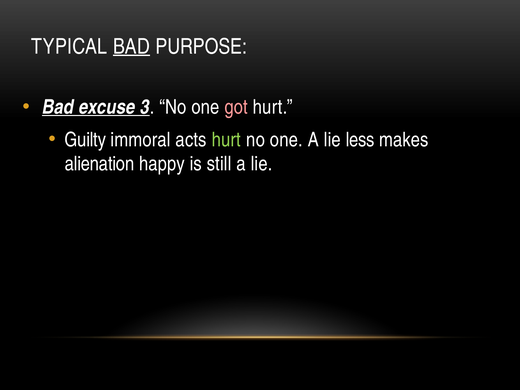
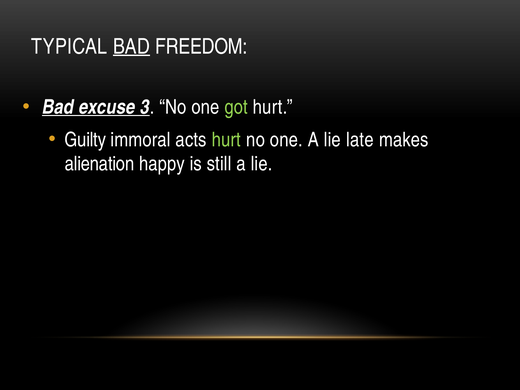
PURPOSE: PURPOSE -> FREEDOM (201, 47)
got colour: pink -> light green (236, 107)
less: less -> late (360, 140)
